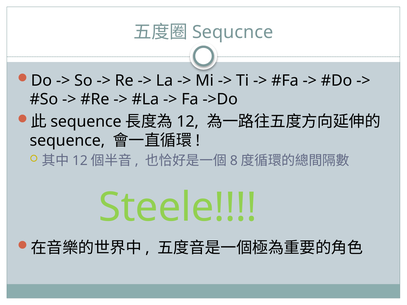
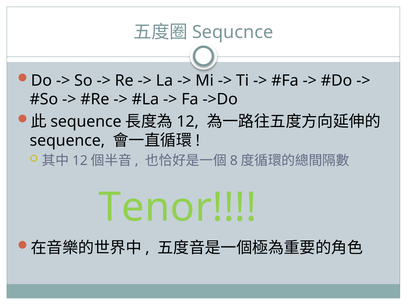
Steele: Steele -> Tenor (178, 208)
